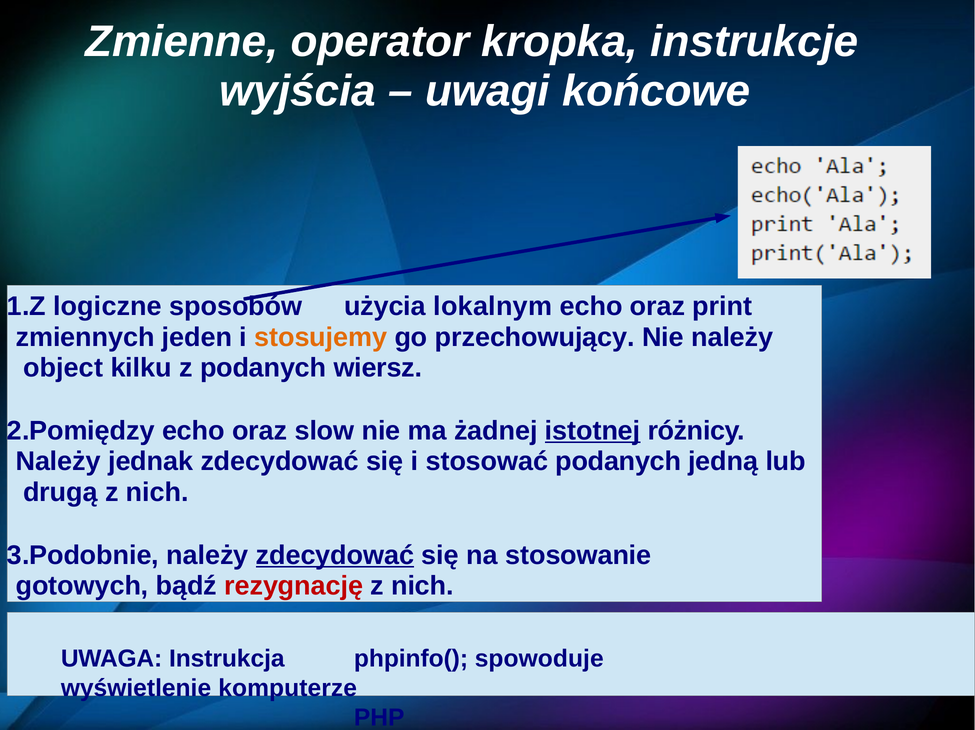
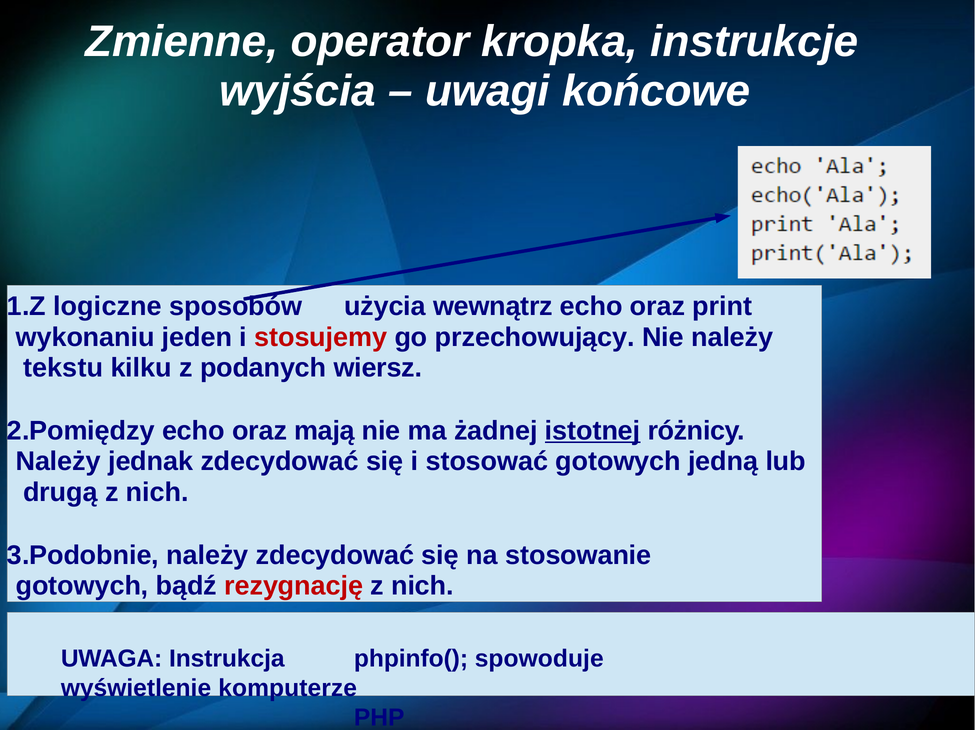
lokalnym: lokalnym -> wewnątrz (493, 307)
zmiennych: zmiennych -> wykonaniu (85, 337)
stosujemy colour: orange -> red (321, 337)
object: object -> tekstu (63, 368)
slow: slow -> mają (325, 431)
stosować podanych: podanych -> gotowych (618, 462)
zdecydować underline: present -> none (335, 556)
